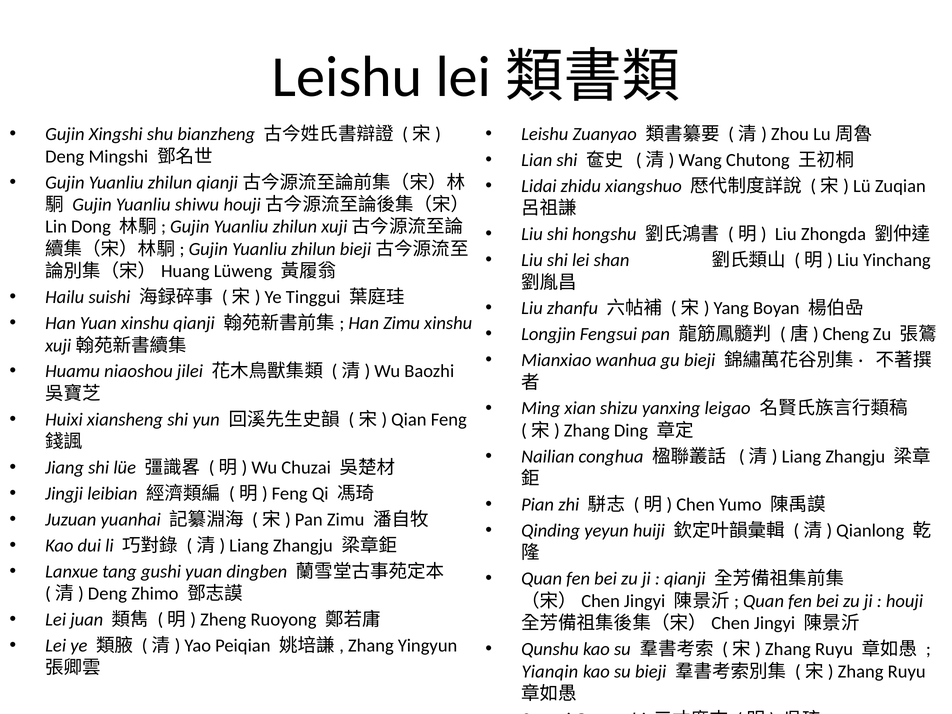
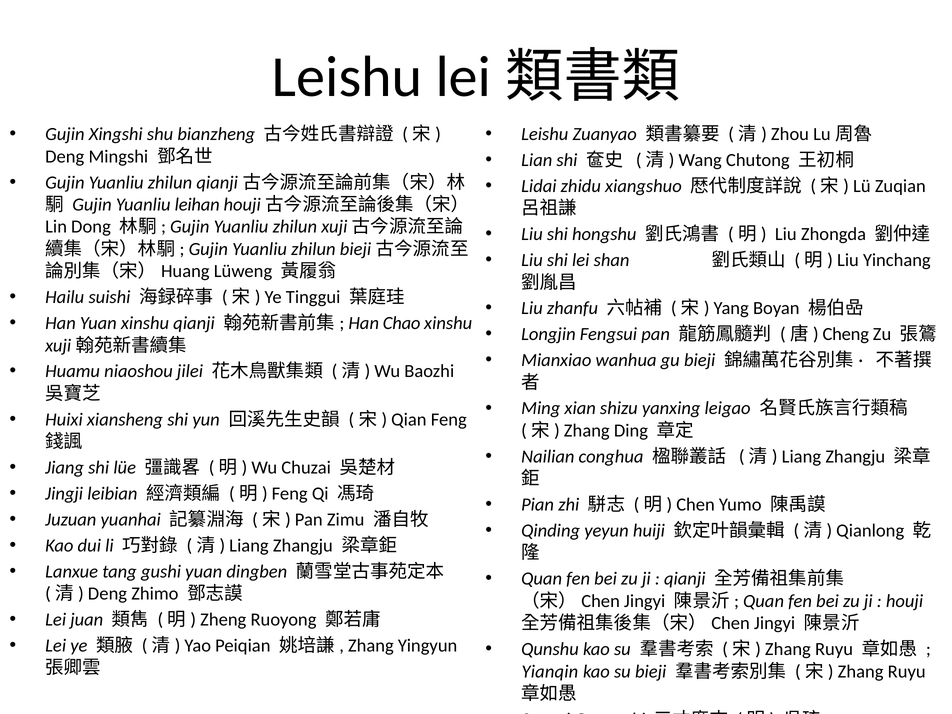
shiwu: shiwu -> leihan (197, 205)
Han Zimu: Zimu -> Chao (402, 323)
